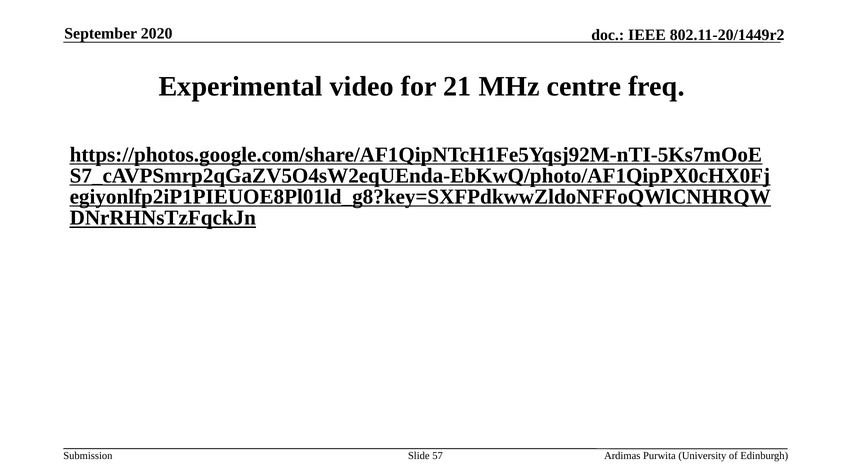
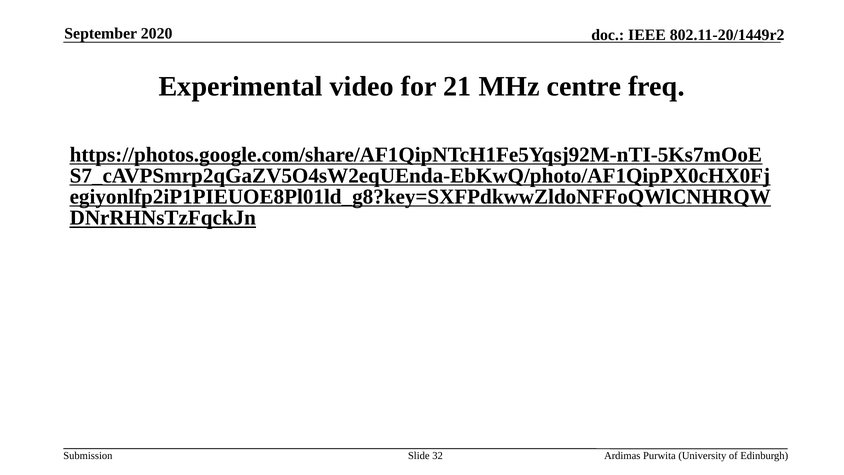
57: 57 -> 32 (438, 455)
